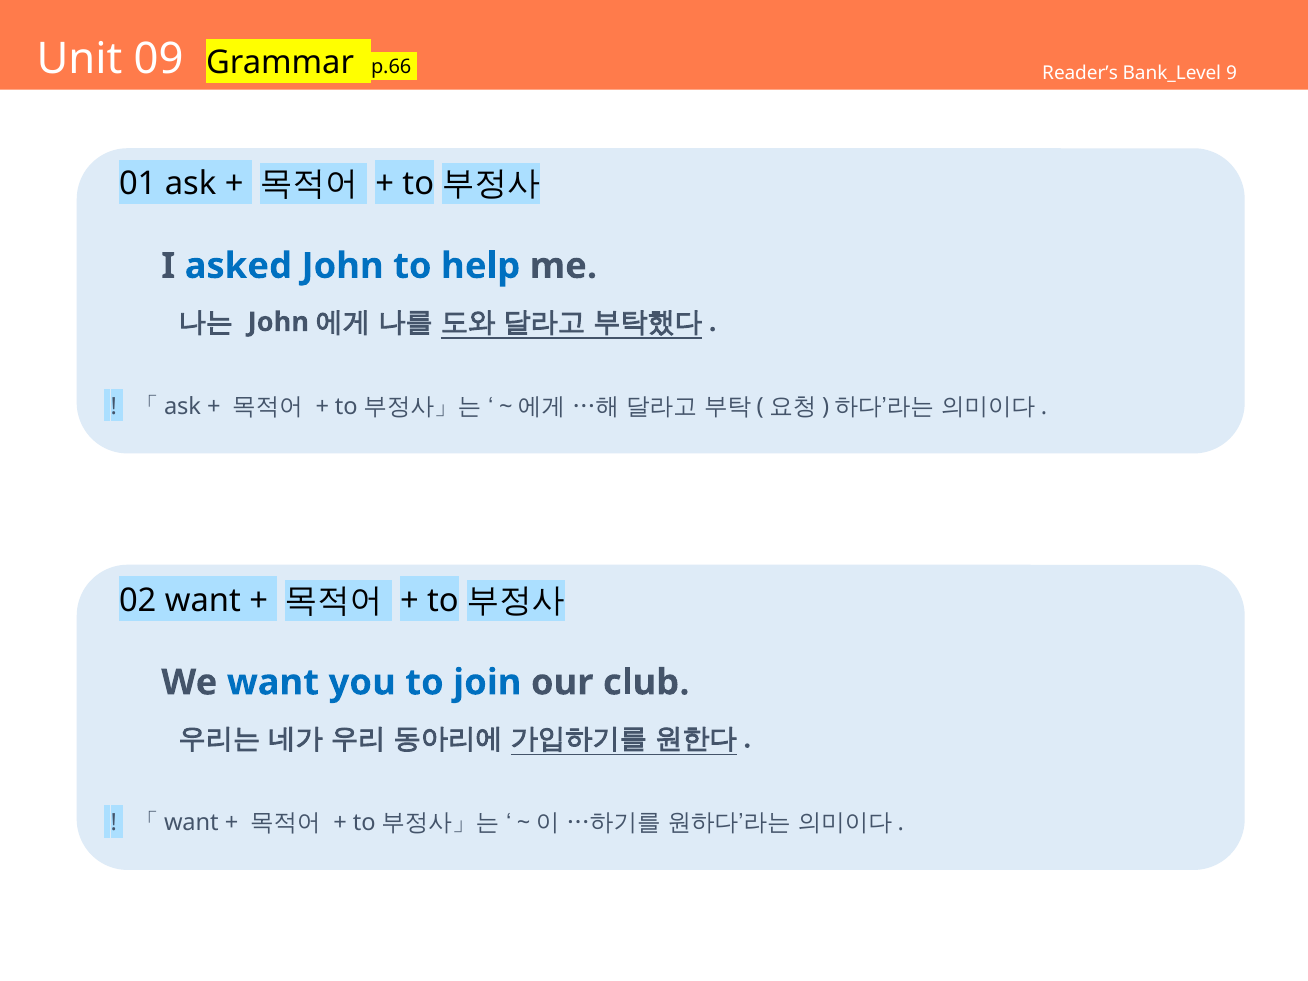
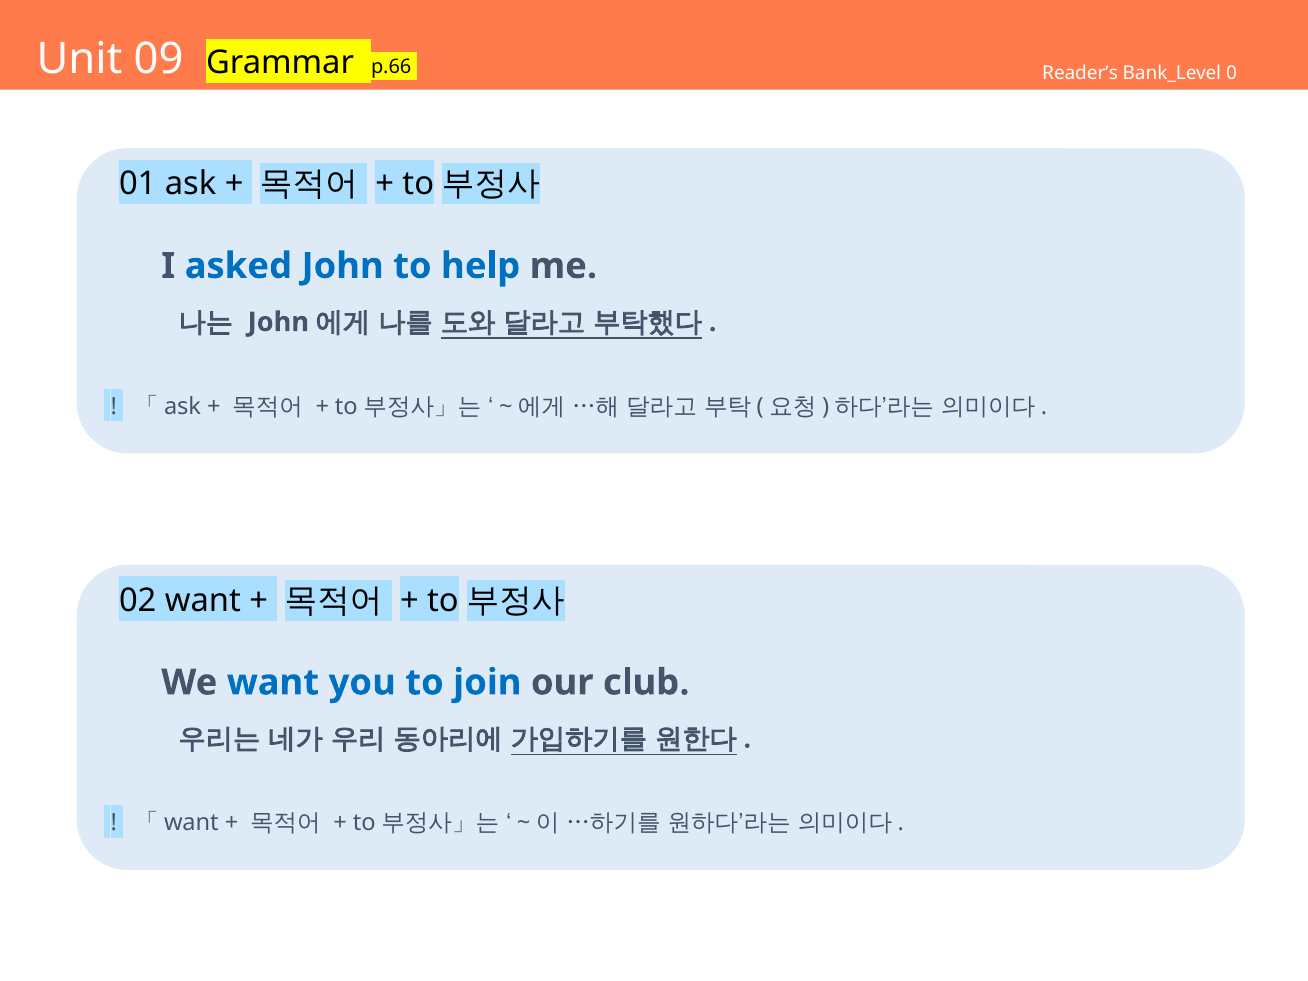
9: 9 -> 0 (1232, 74)
